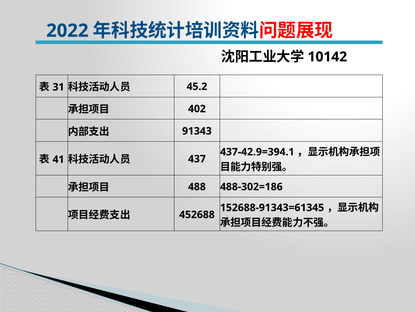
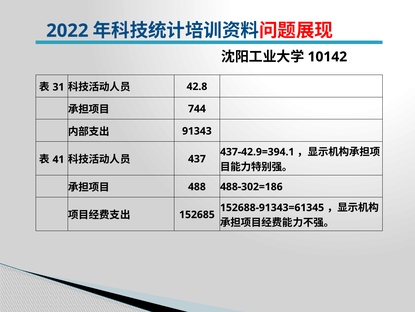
45.2: 45.2 -> 42.8 (197, 86)
402: 402 -> 744 (197, 109)
452688: 452688 -> 152685 (197, 214)
